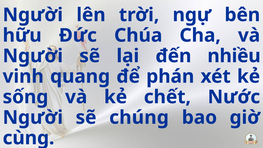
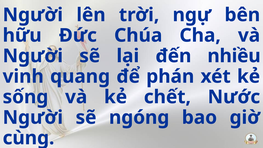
chúng: chúng -> ngóng (139, 117)
